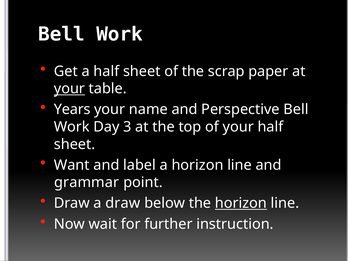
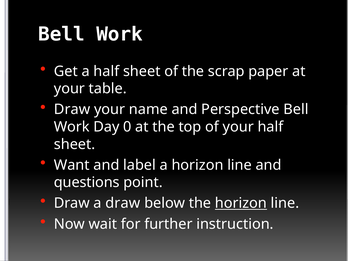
your underline: present -> none (69, 89)
Years: Years -> Draw (72, 109)
3: 3 -> 0 (127, 127)
grammar: grammar -> questions (87, 182)
